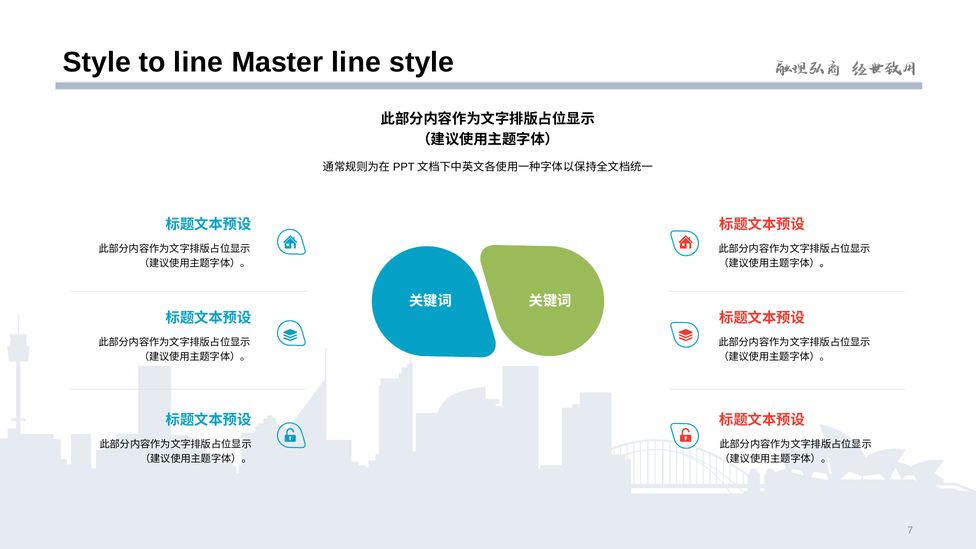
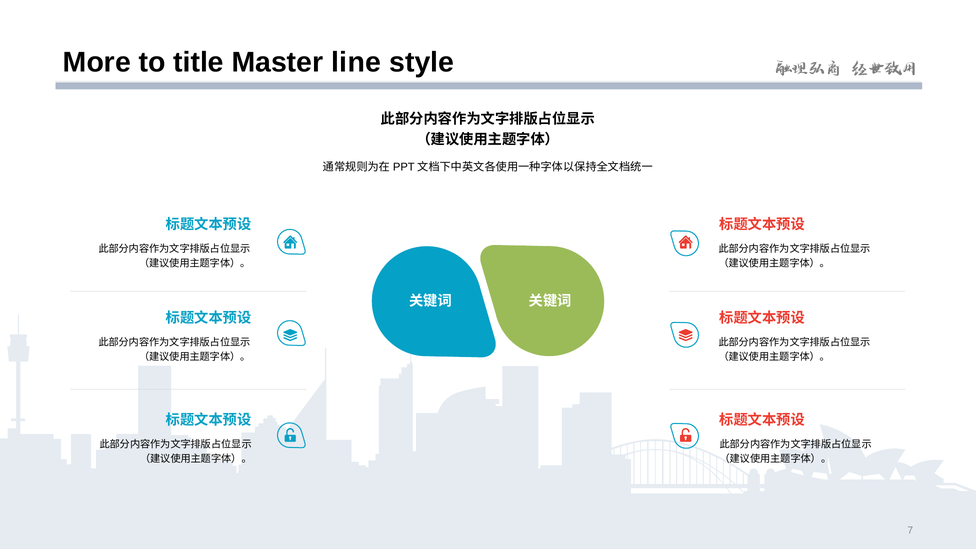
Style: Style -> More (97, 62)
to line: line -> title (199, 62)
